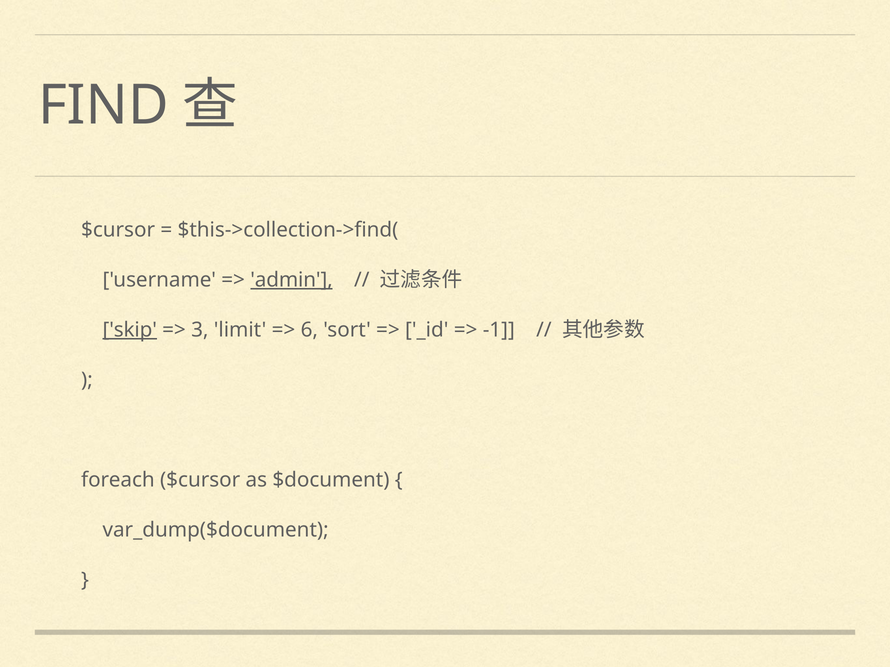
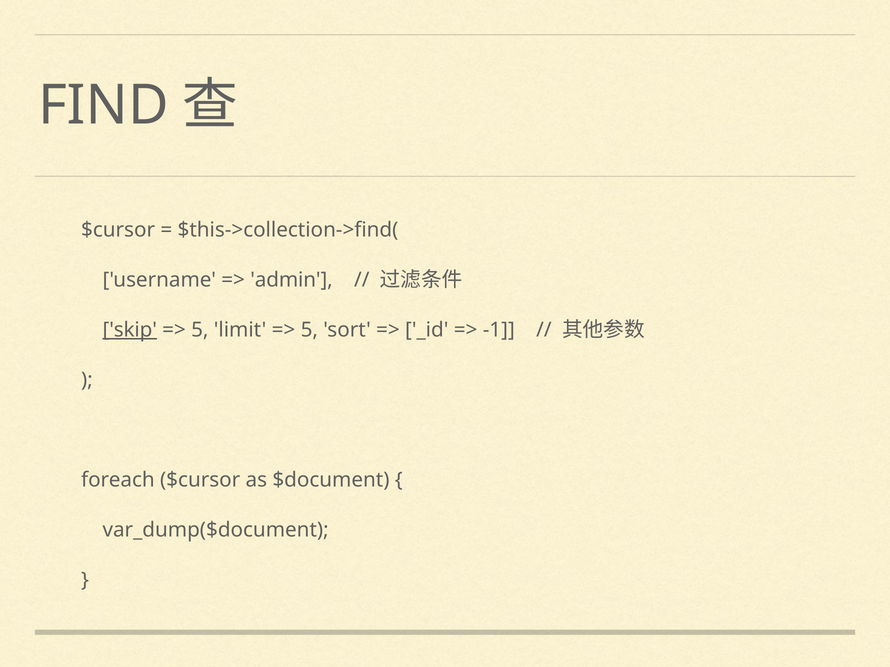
admin underline: present -> none (292, 280)
3: 3 -> 5 (200, 330)
6: 6 -> 5 (309, 330)
